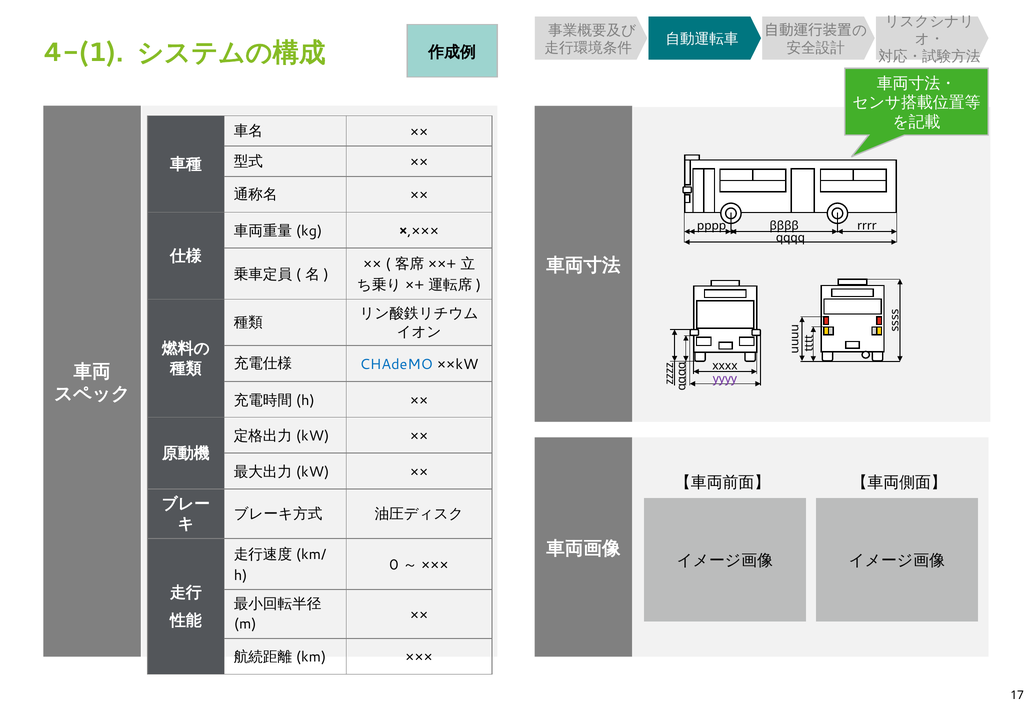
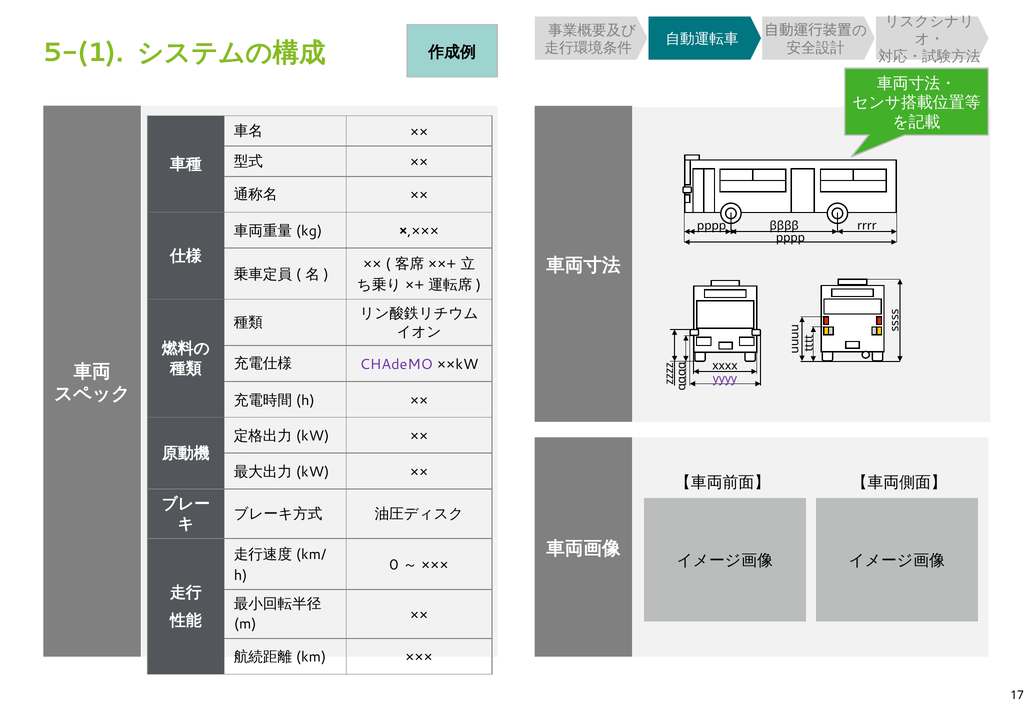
4-(1: 4-(1 -> 5-(1 (83, 53)
qqqq: qqqq -> pppp (790, 238)
CHAdeMO colour: blue -> purple (396, 365)
